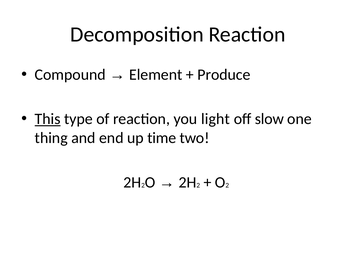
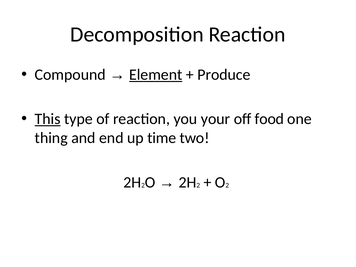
Element underline: none -> present (156, 75)
light: light -> your (216, 119)
slow: slow -> food (269, 119)
